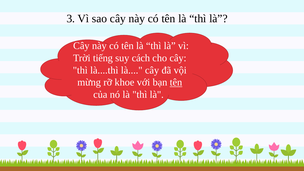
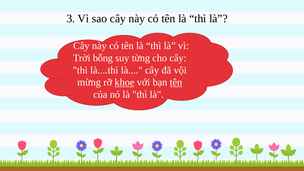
tiếng: tiếng -> bỗng (103, 58)
cách: cách -> từng (141, 58)
khoe underline: none -> present (124, 82)
